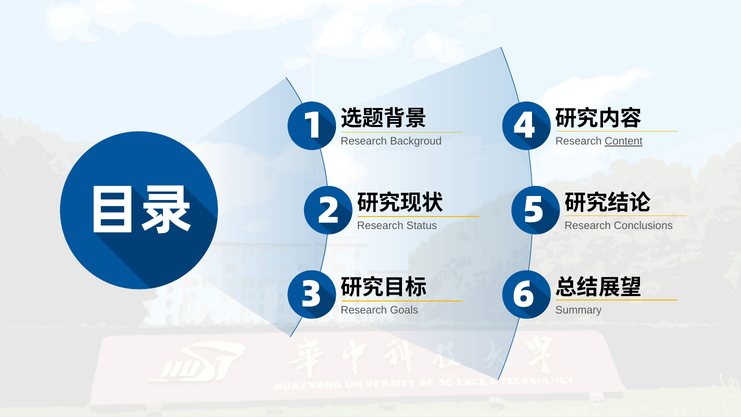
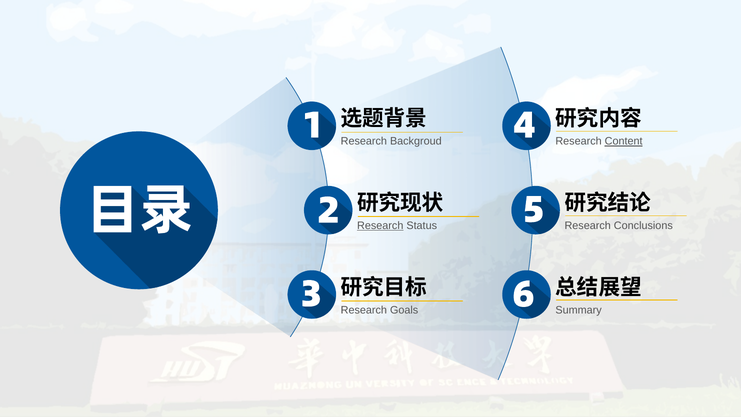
Research underline: none -> present (380, 226)
